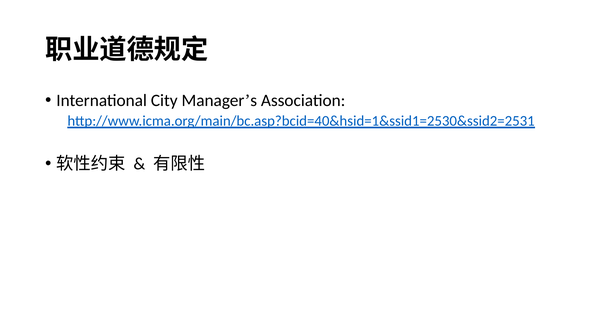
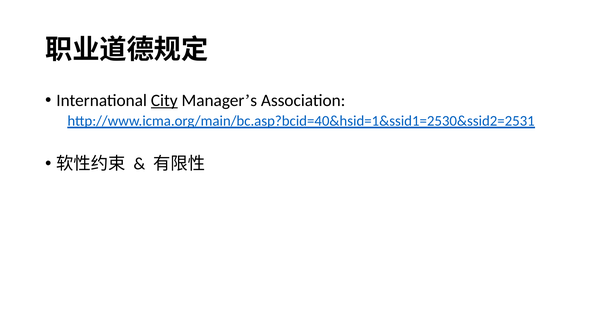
City underline: none -> present (164, 100)
